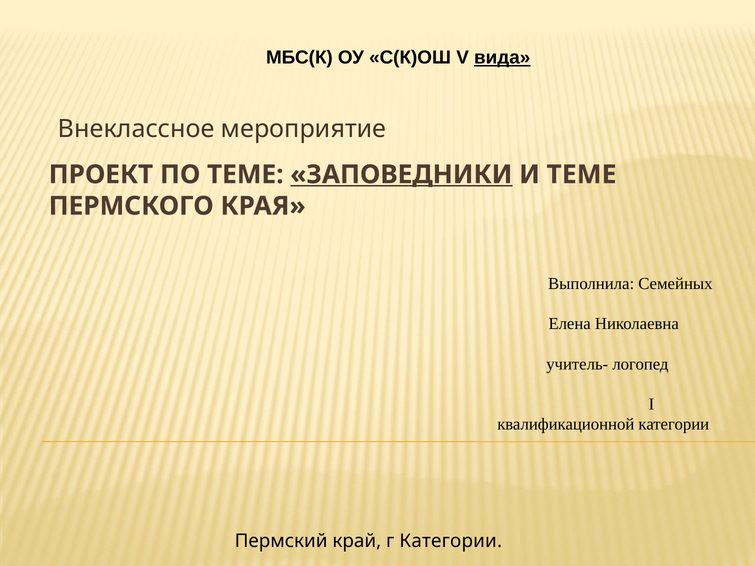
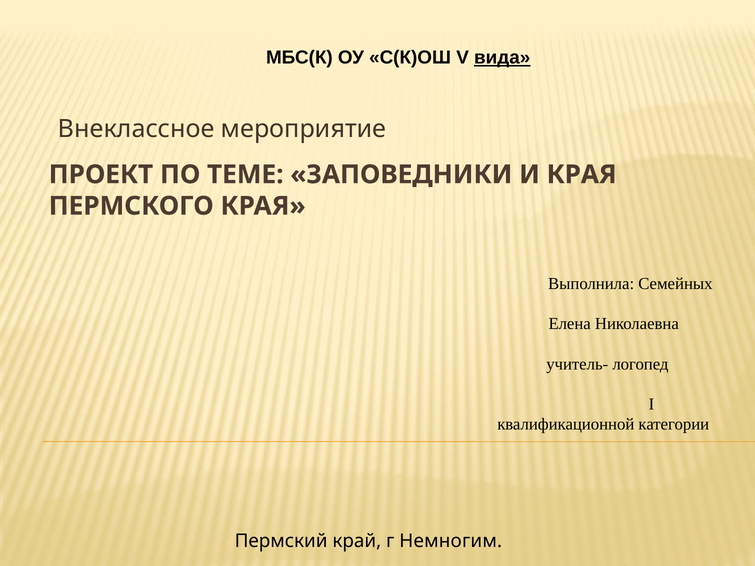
ЗАПОВЕДНИКИ underline: present -> none (401, 175)
И ТЕМЕ: ТЕМЕ -> КРАЯ (582, 175)
г Категории: Категории -> Немногим (451, 541)
